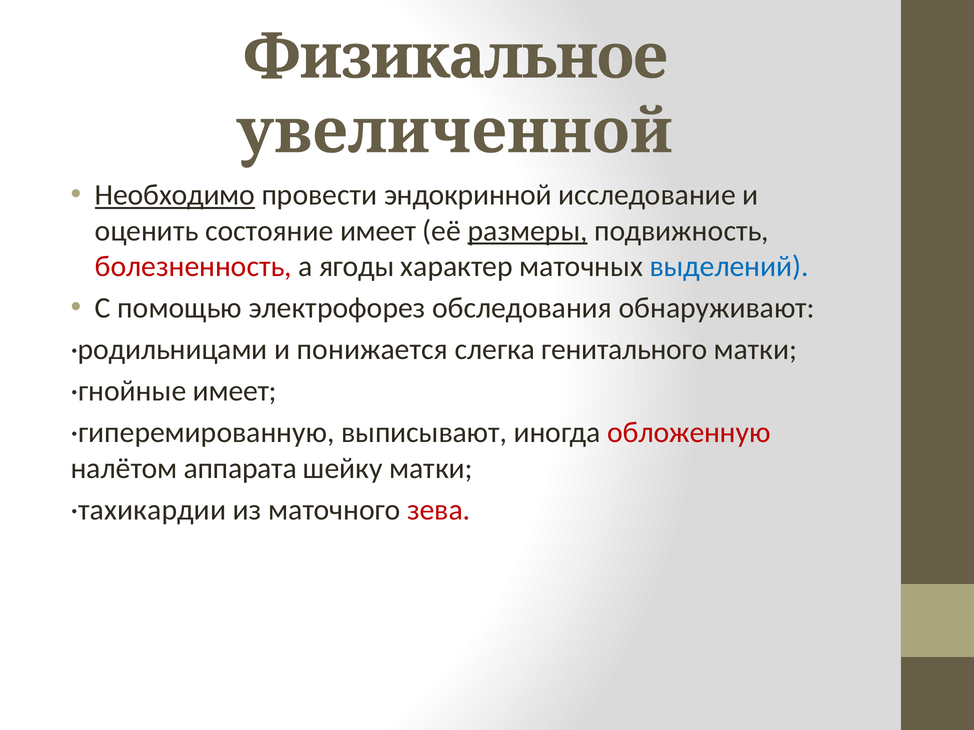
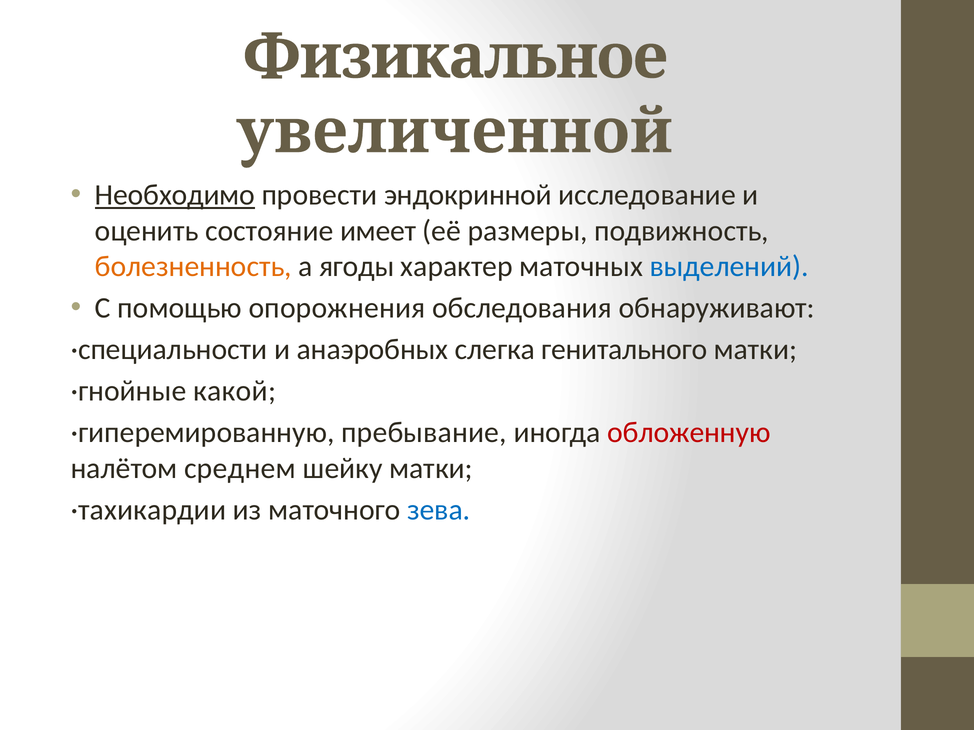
размеры underline: present -> none (528, 231)
болезненность colour: red -> orange (193, 267)
электрофорез: электрофорез -> опорожнения (337, 308)
·родильницами: ·родильницами -> ·специальности (169, 350)
понижается: понижается -> анаэробных (373, 350)
·гнойные имеет: имеет -> какой (235, 391)
выписывают: выписывают -> пребывание (424, 433)
аппарата: аппарата -> среднем (240, 469)
зева colour: red -> blue (439, 510)
